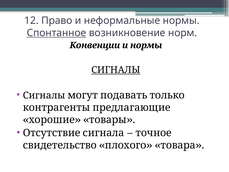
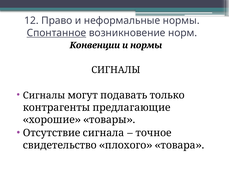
СИГНАЛЫ underline: present -> none (116, 70)
